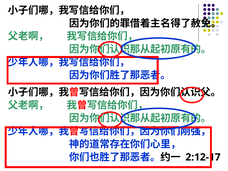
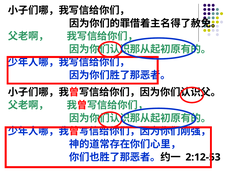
2:12-17: 2:12-17 -> 2:12-53 (203, 157)
